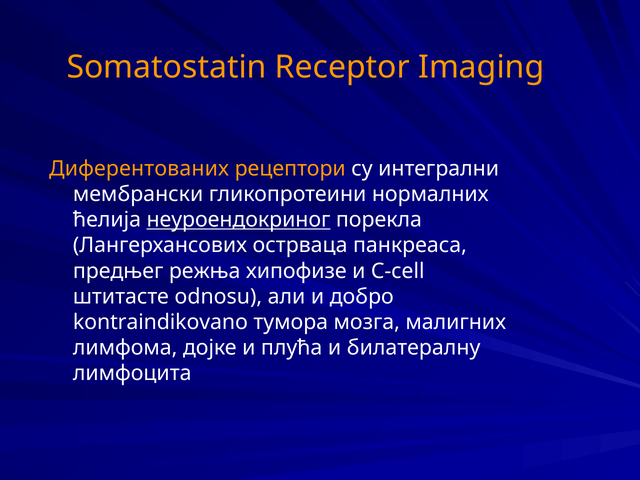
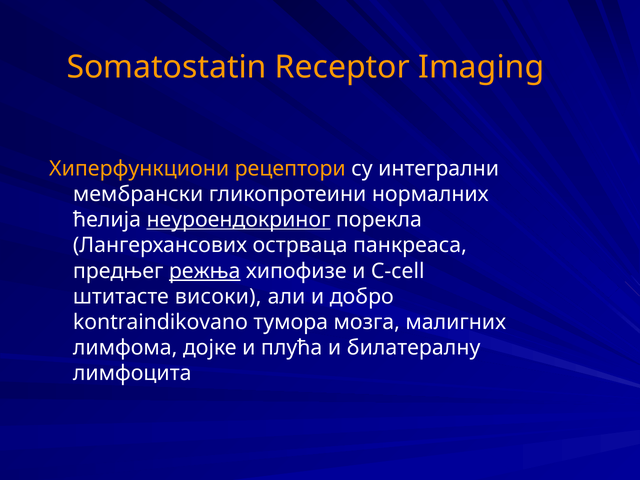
Диферентованих: Диферентованих -> Хиперфункциони (139, 169)
режња underline: none -> present (205, 271)
odnosu: odnosu -> високи (218, 297)
